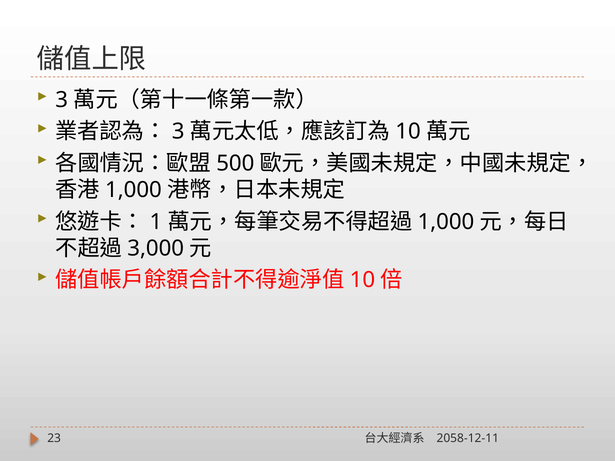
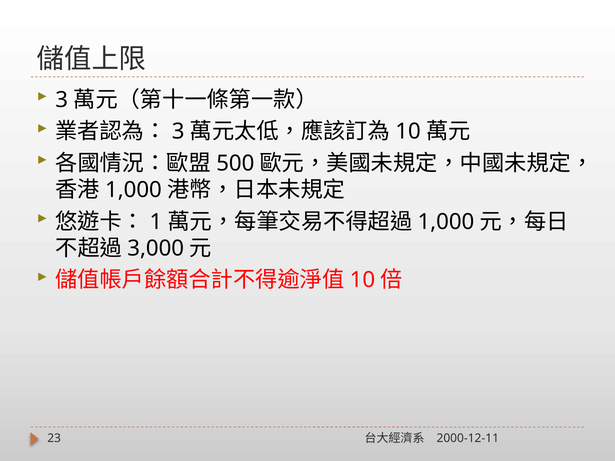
2058-12-11: 2058-12-11 -> 2000-12-11 (468, 439)
